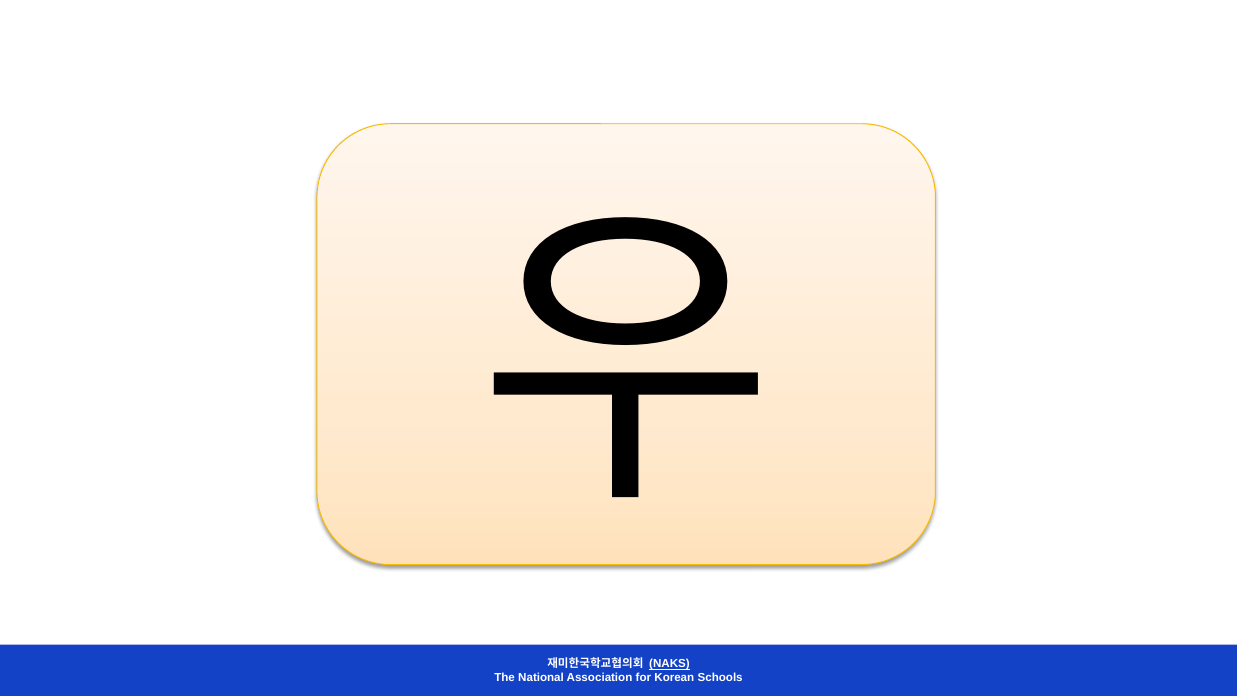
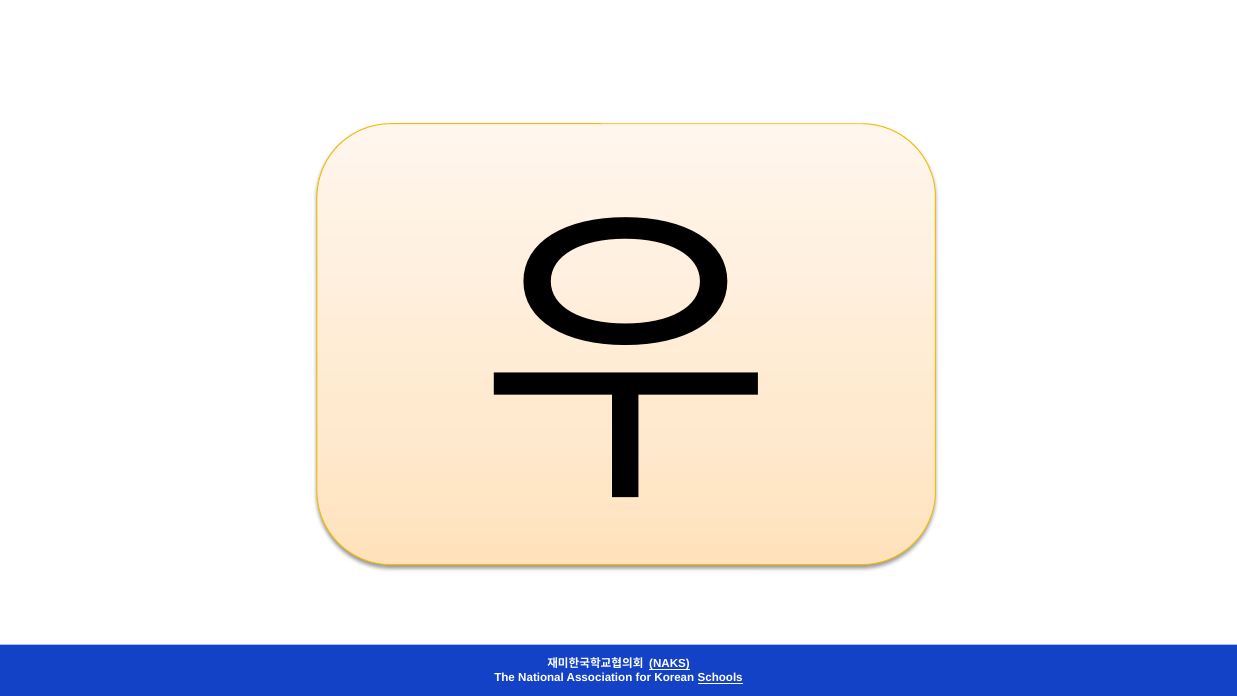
Schools underline: none -> present (720, 678)
